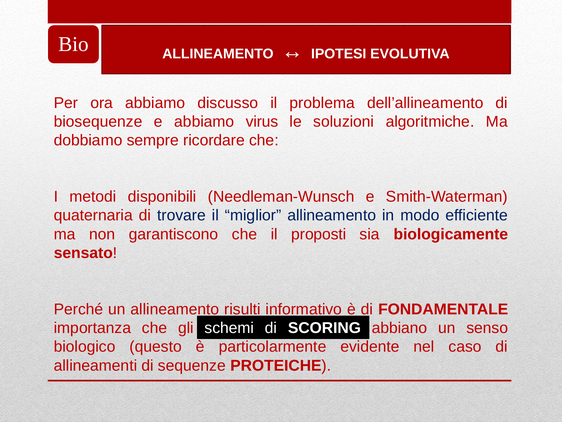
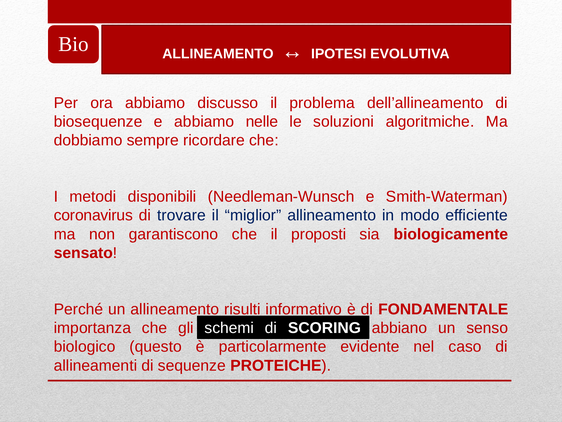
virus: virus -> nelle (262, 122)
quaternaria: quaternaria -> coronavirus (93, 215)
